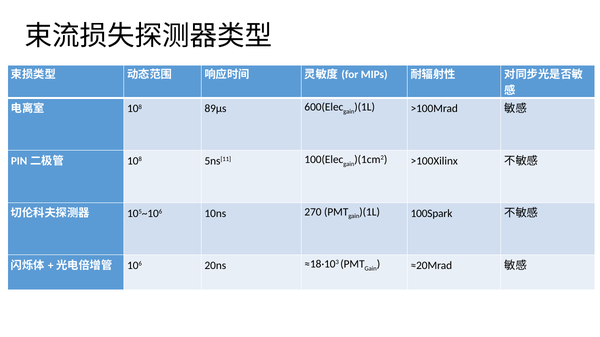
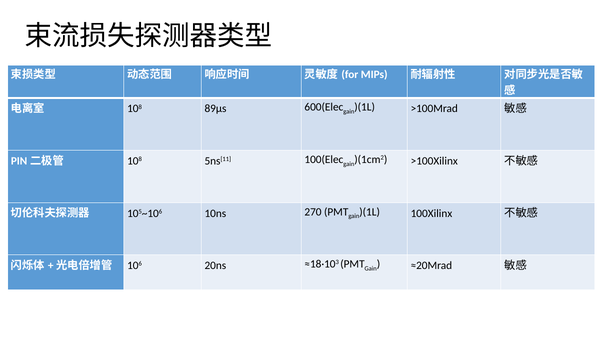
100Spark: 100Spark -> 100Xilinx (431, 214)
